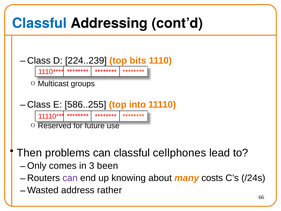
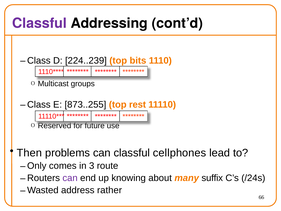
Classful colour: blue -> purple (39, 23)
586..255: 586..255 -> 873..255 (85, 104)
into: into -> rest (137, 104)
been: been -> route (108, 166)
costs: costs -> suffix (212, 178)
